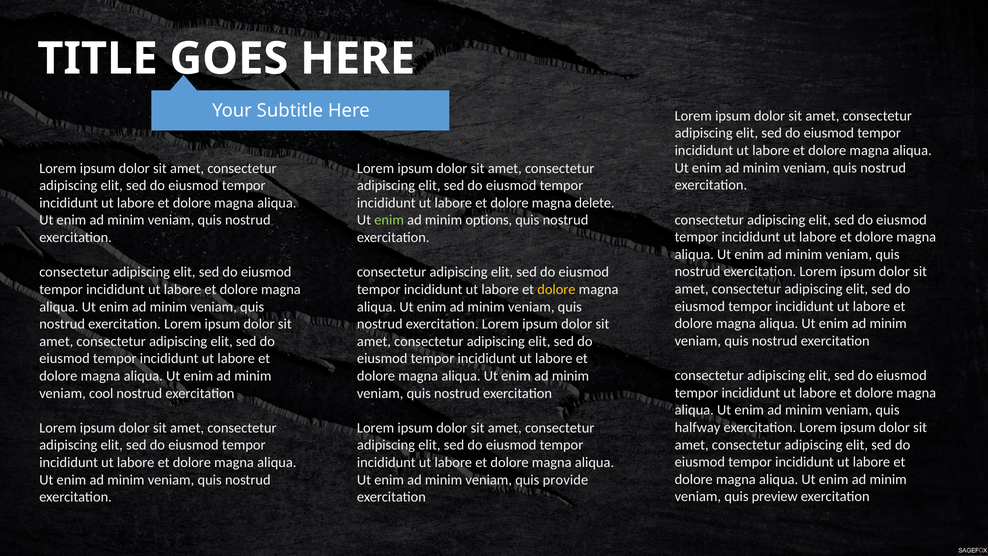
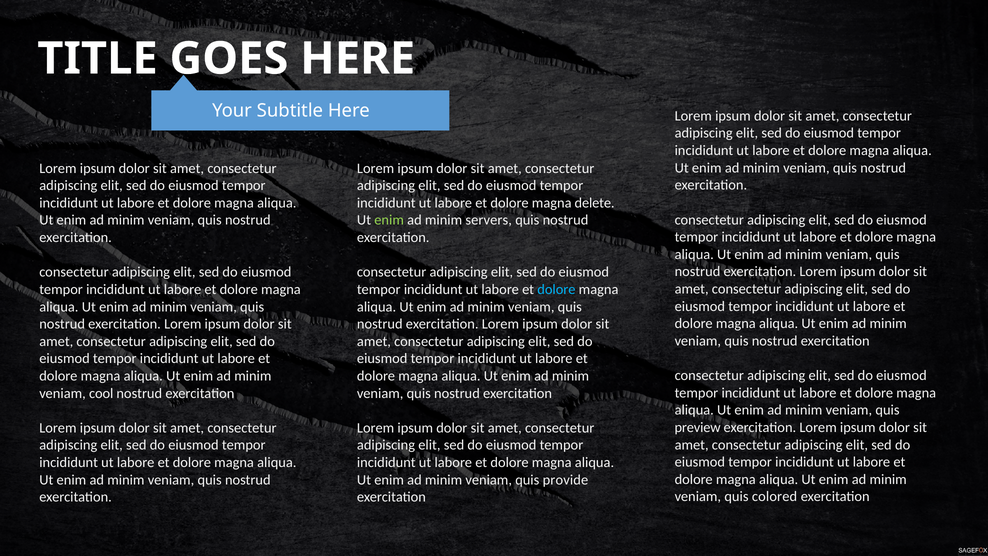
options: options -> servers (489, 220)
dolore colour: yellow -> light blue (556, 289)
halfway: halfway -> preview (698, 427)
preview: preview -> colored (775, 496)
